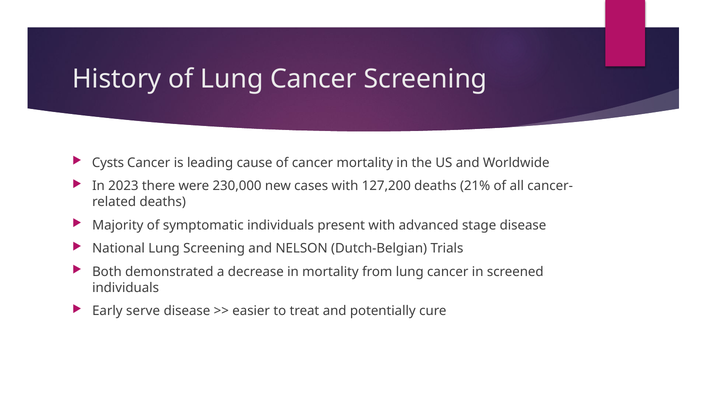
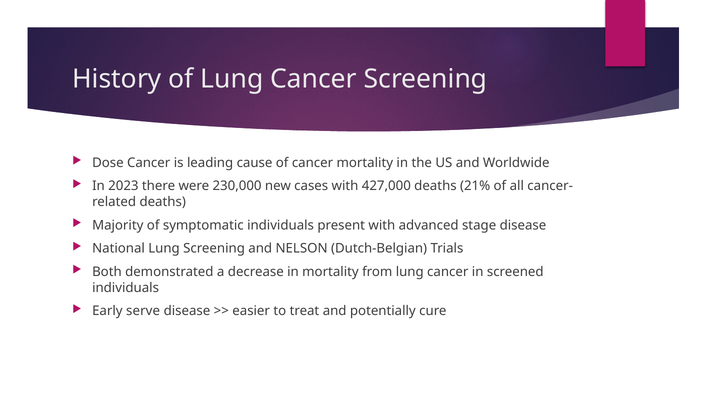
Cysts: Cysts -> Dose (108, 163)
127,200: 127,200 -> 427,000 (386, 186)
